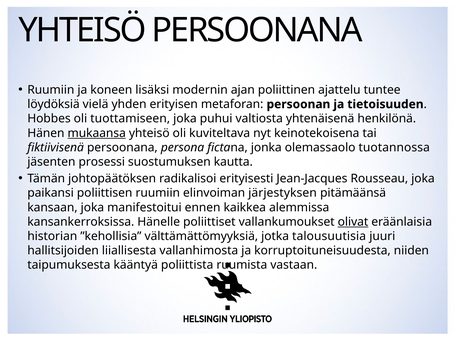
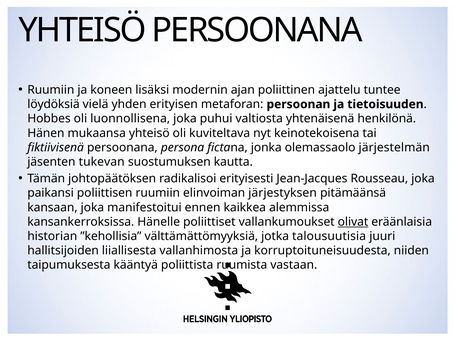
tuottamiseen: tuottamiseen -> luonnollisena (130, 119)
mukaansa underline: present -> none (97, 133)
tuotannossa: tuotannossa -> järjestelmän (394, 148)
prosessi: prosessi -> tukevan (102, 162)
